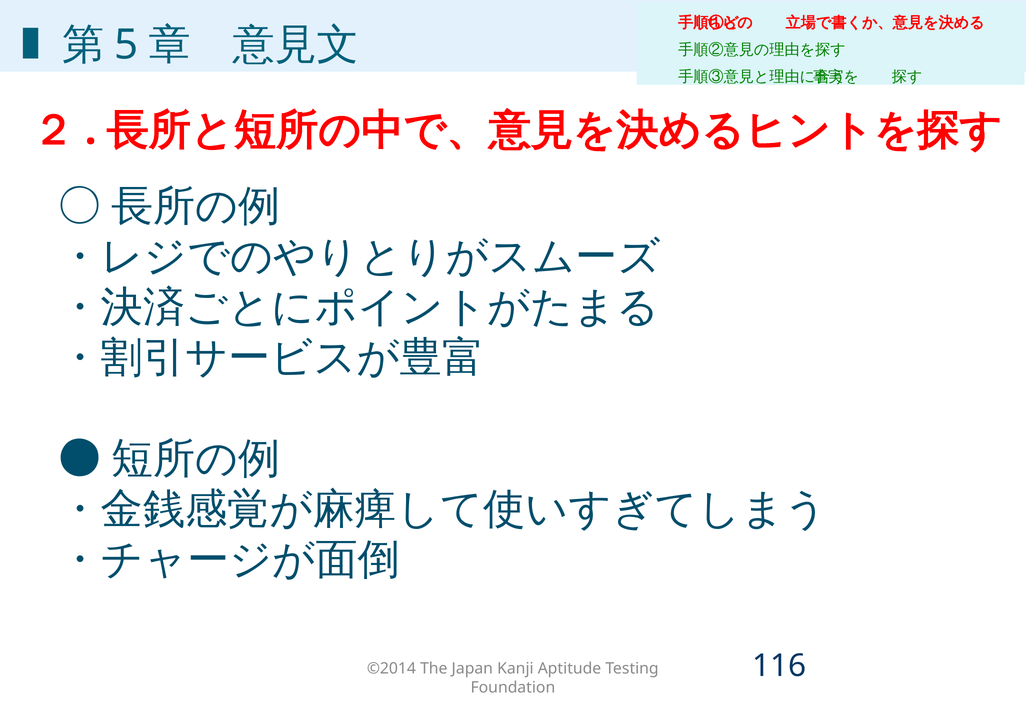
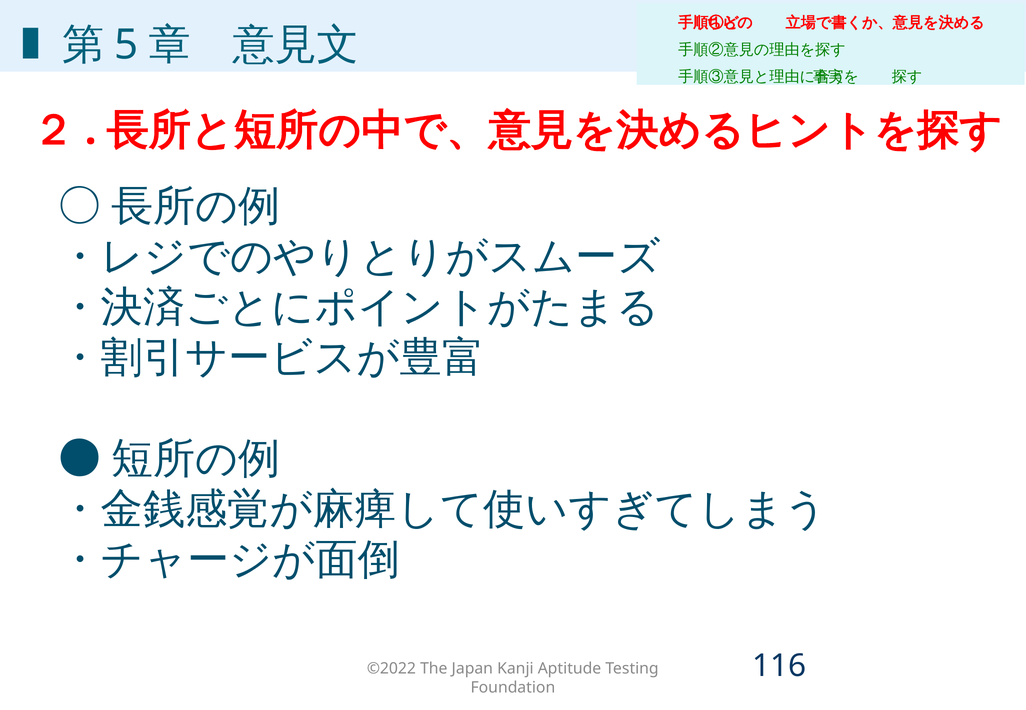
©2014: ©2014 -> ©2022 (391, 669)
